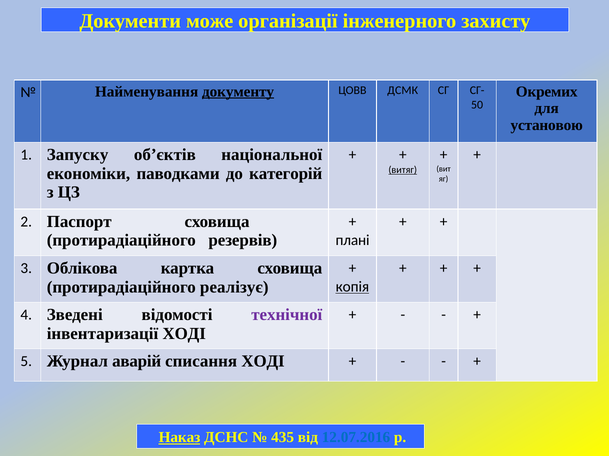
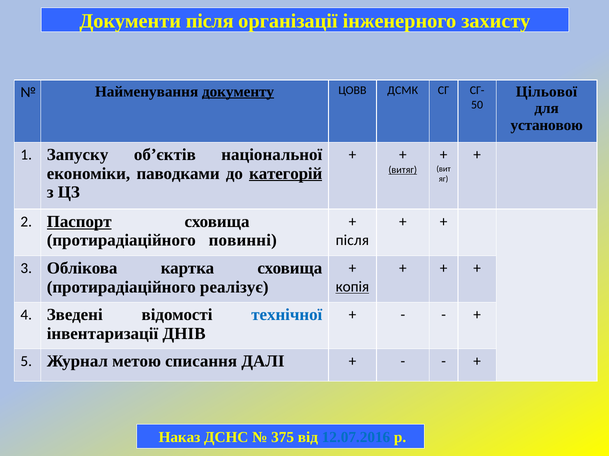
Документи може: може -> після (210, 21)
Окремих: Окремих -> Цільової (547, 92)
категорій underline: none -> present (286, 174)
Паспорт underline: none -> present (79, 222)
резервів: резервів -> повинні (243, 241)
плані: плані -> після (352, 240)
технічної colour: purple -> blue (287, 315)
інвентаризації ХОДІ: ХОДІ -> ДНІВ (184, 334)
аварій: аварій -> метою (137, 362)
списання ХОДІ: ХОДІ -> ДАЛІ (263, 362)
Наказ underline: present -> none (179, 438)
435: 435 -> 375 (283, 438)
